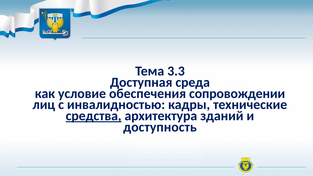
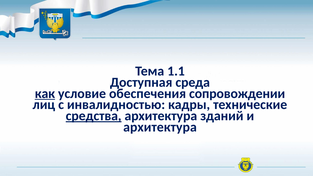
3.3: 3.3 -> 1.1 (176, 71)
как underline: none -> present (45, 94)
доступность: доступность -> архитектура (160, 127)
